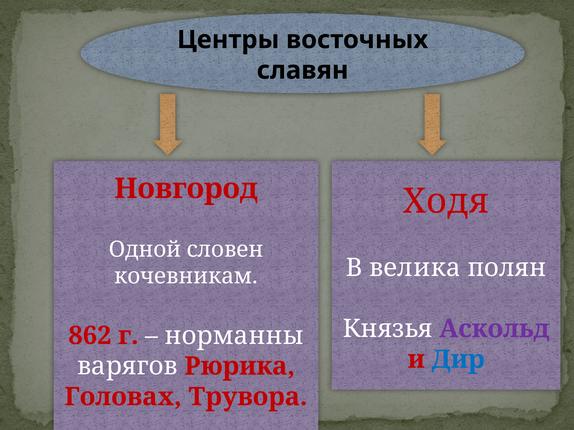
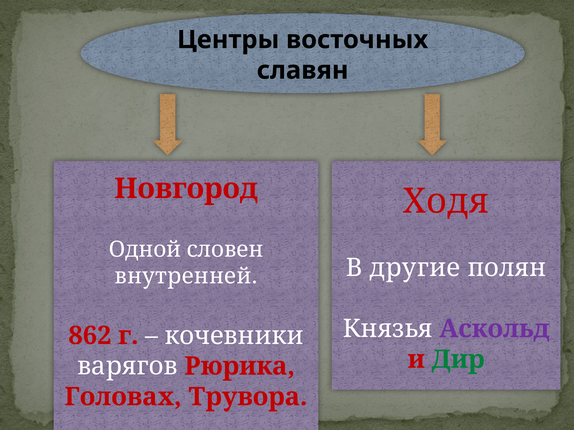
велика: велика -> другие (415, 268)
кочевникам: кочевникам -> внутренней (186, 276)
норманны: норманны -> кочевники (234, 336)
Дир colour: blue -> green (458, 360)
